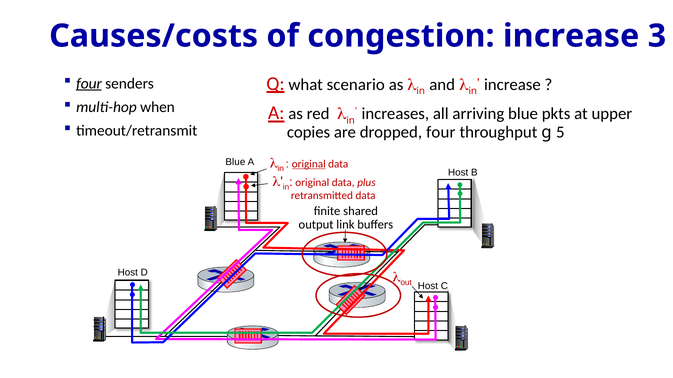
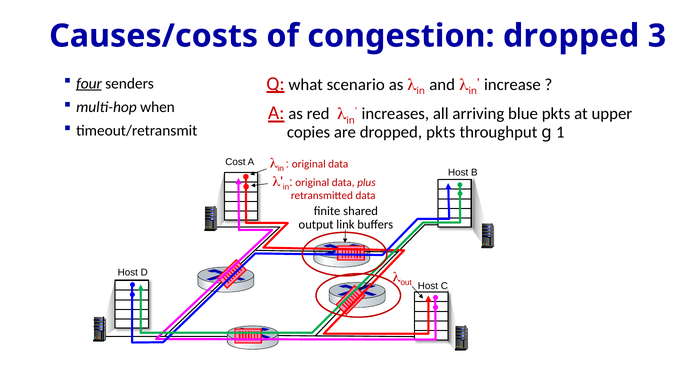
congestion increase: increase -> dropped (571, 36)
dropped four: four -> pkts (441, 132)
5: 5 -> 1 (560, 132)
Blue: Blue -> Cost (235, 162)
original underline: present -> none (309, 164)
